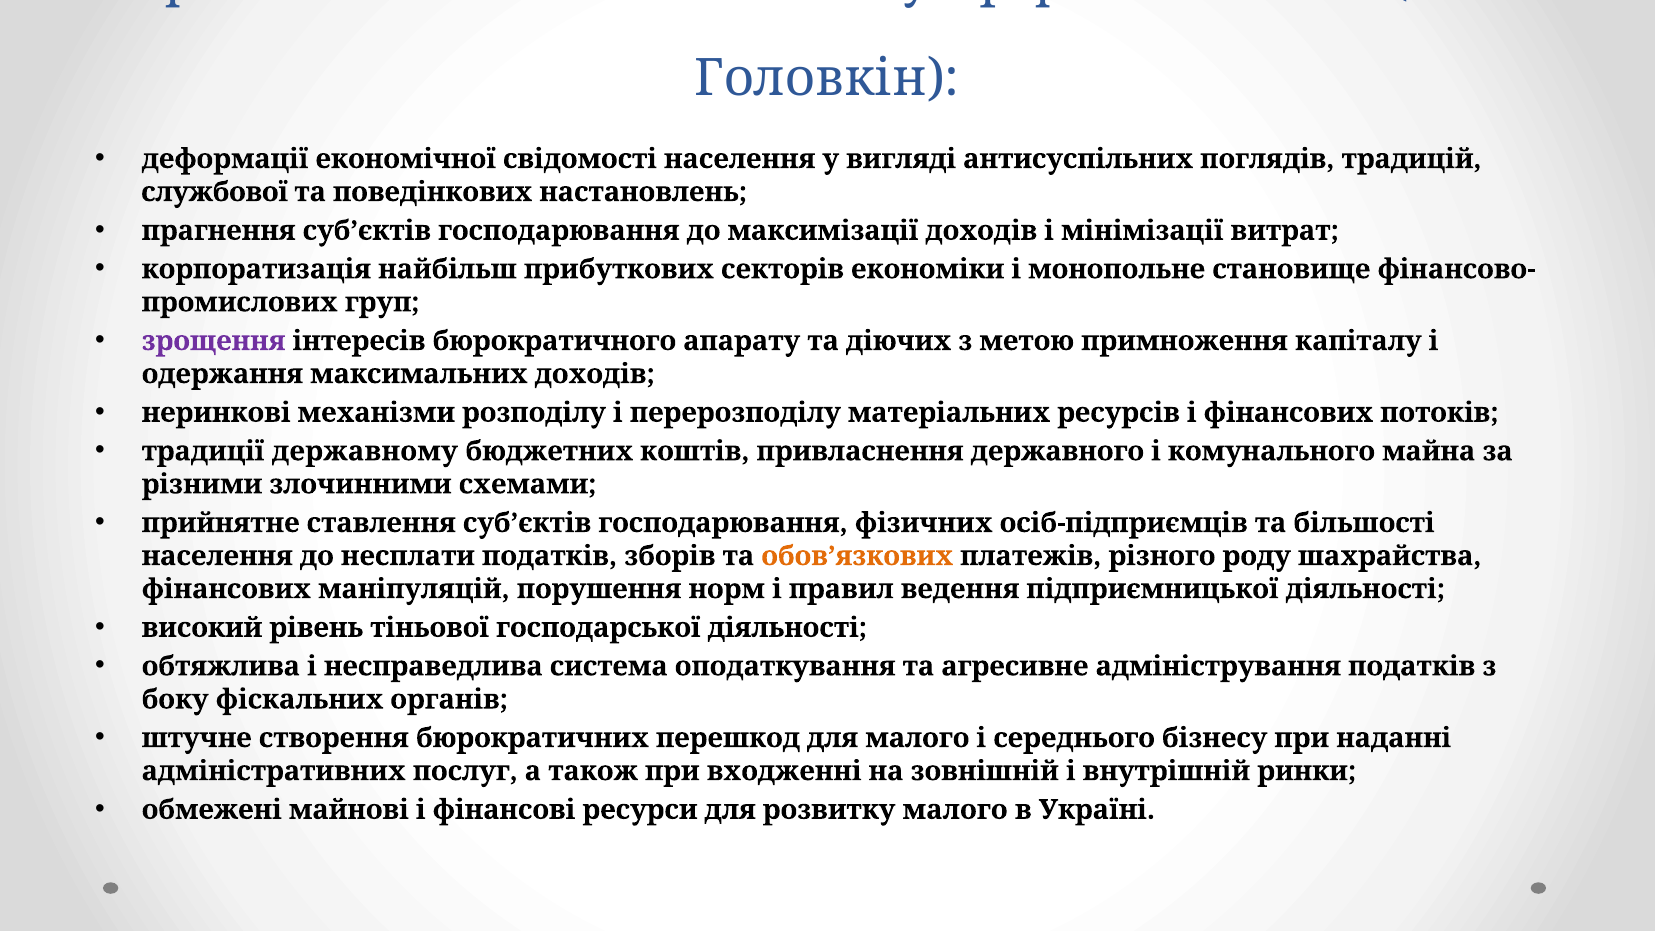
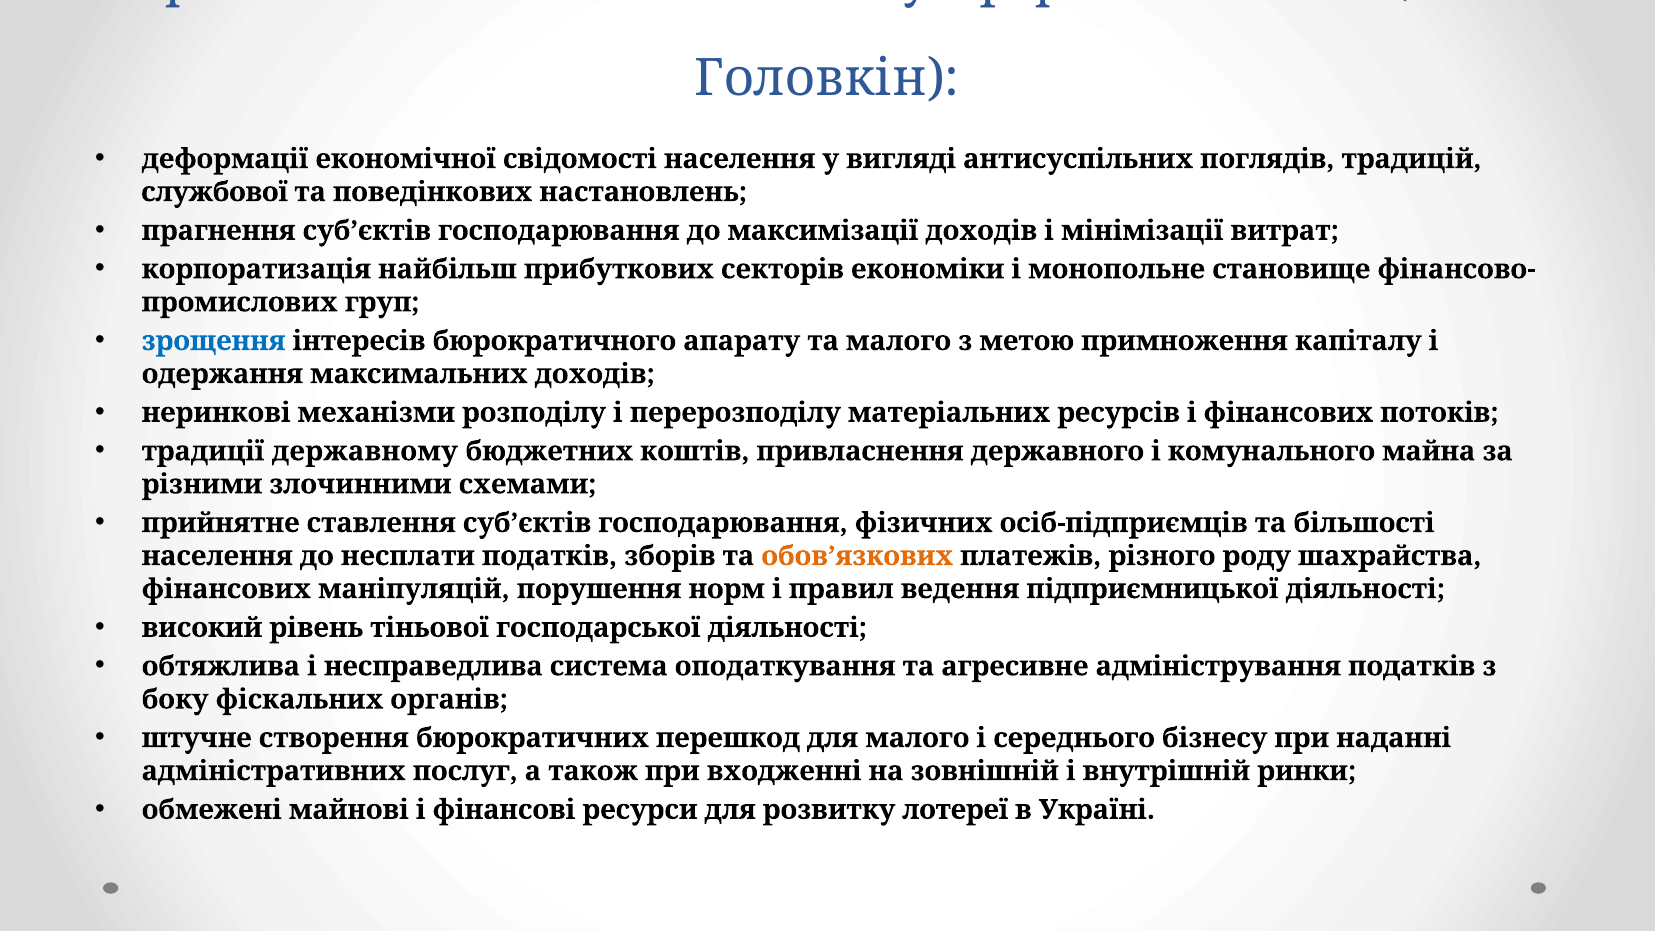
зрощення colour: purple -> blue (214, 341)
та діючих: діючих -> малого (899, 341)
розвитку малого: малого -> лотереї (955, 810)
